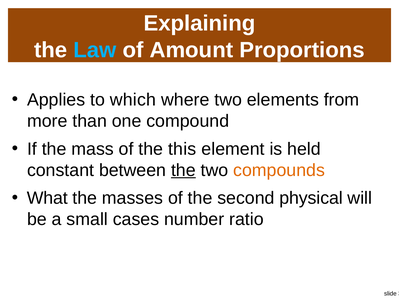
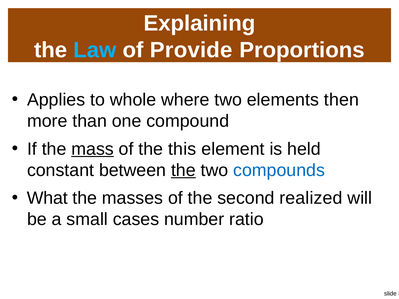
Amount: Amount -> Provide (191, 50)
which: which -> whole (133, 100)
from: from -> then (341, 100)
mass underline: none -> present (93, 149)
compounds colour: orange -> blue (279, 170)
physical: physical -> realized (311, 198)
